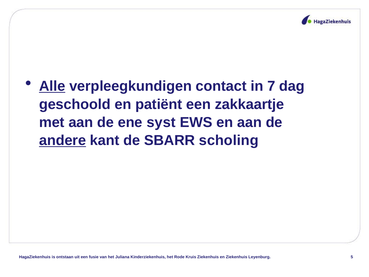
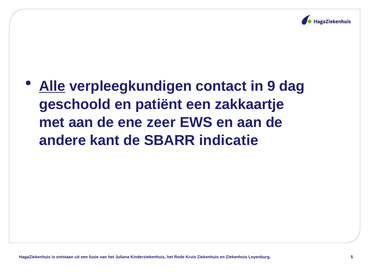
7: 7 -> 9 (271, 86)
syst: syst -> zeer (161, 122)
andere underline: present -> none (63, 140)
scholing: scholing -> indicatie (229, 140)
